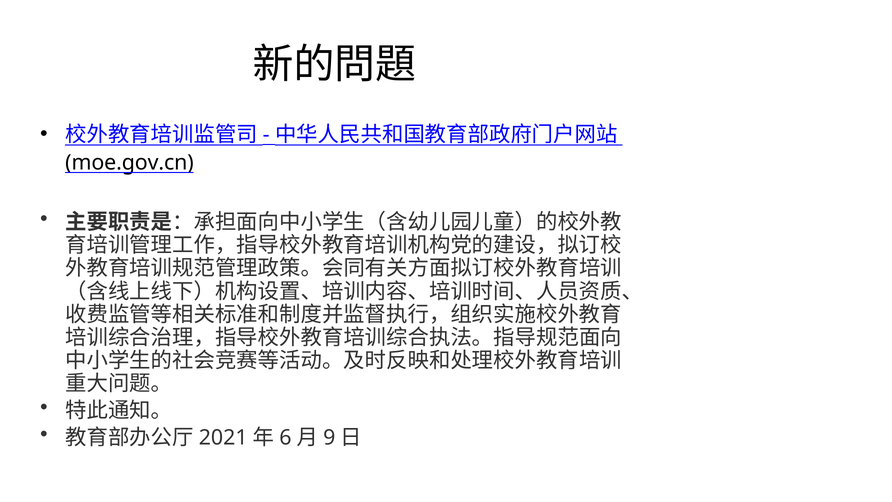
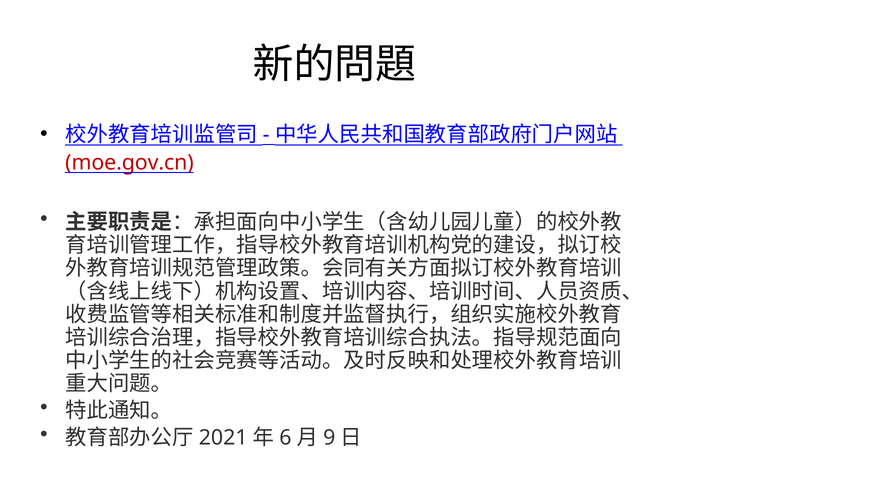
moe.gov.cn colour: black -> red (129, 163)
